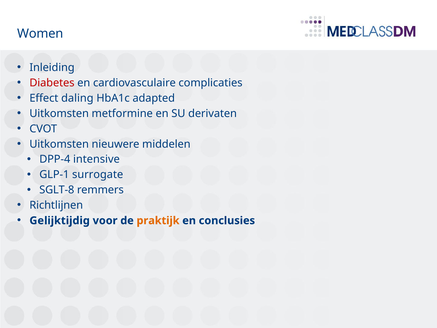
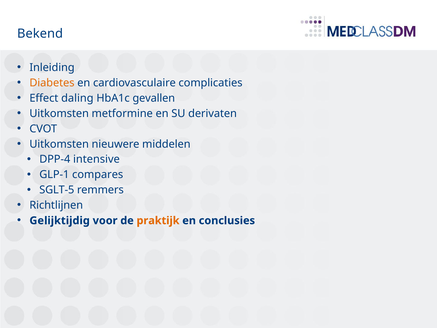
Women: Women -> Bekend (40, 34)
Diabetes colour: red -> orange (52, 83)
adapted: adapted -> gevallen (154, 98)
surrogate: surrogate -> compares (98, 175)
SGLT-8: SGLT-8 -> SGLT-5 (57, 190)
